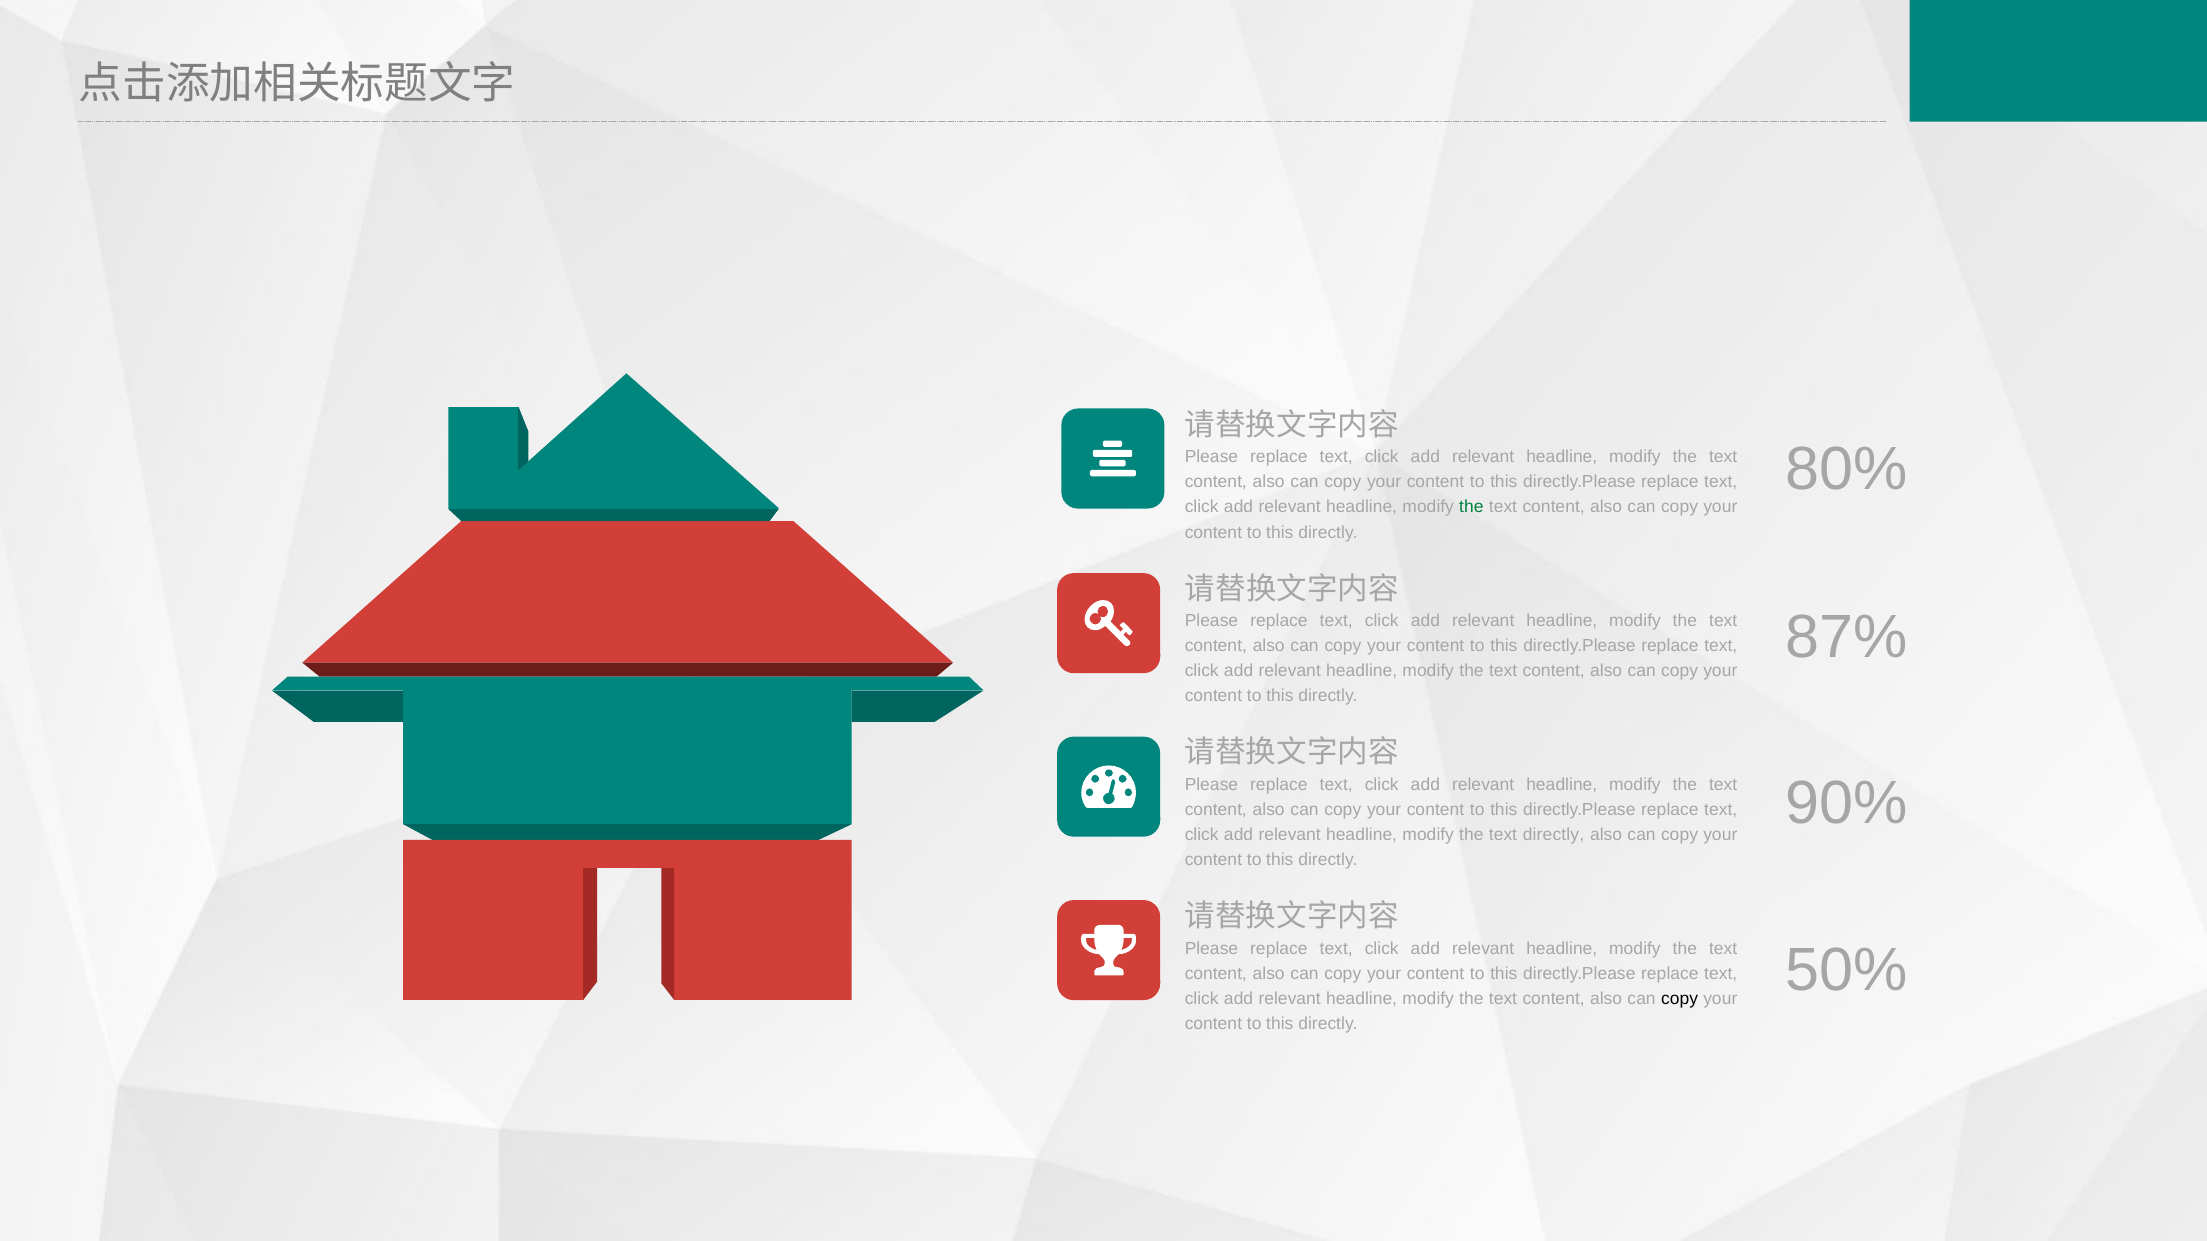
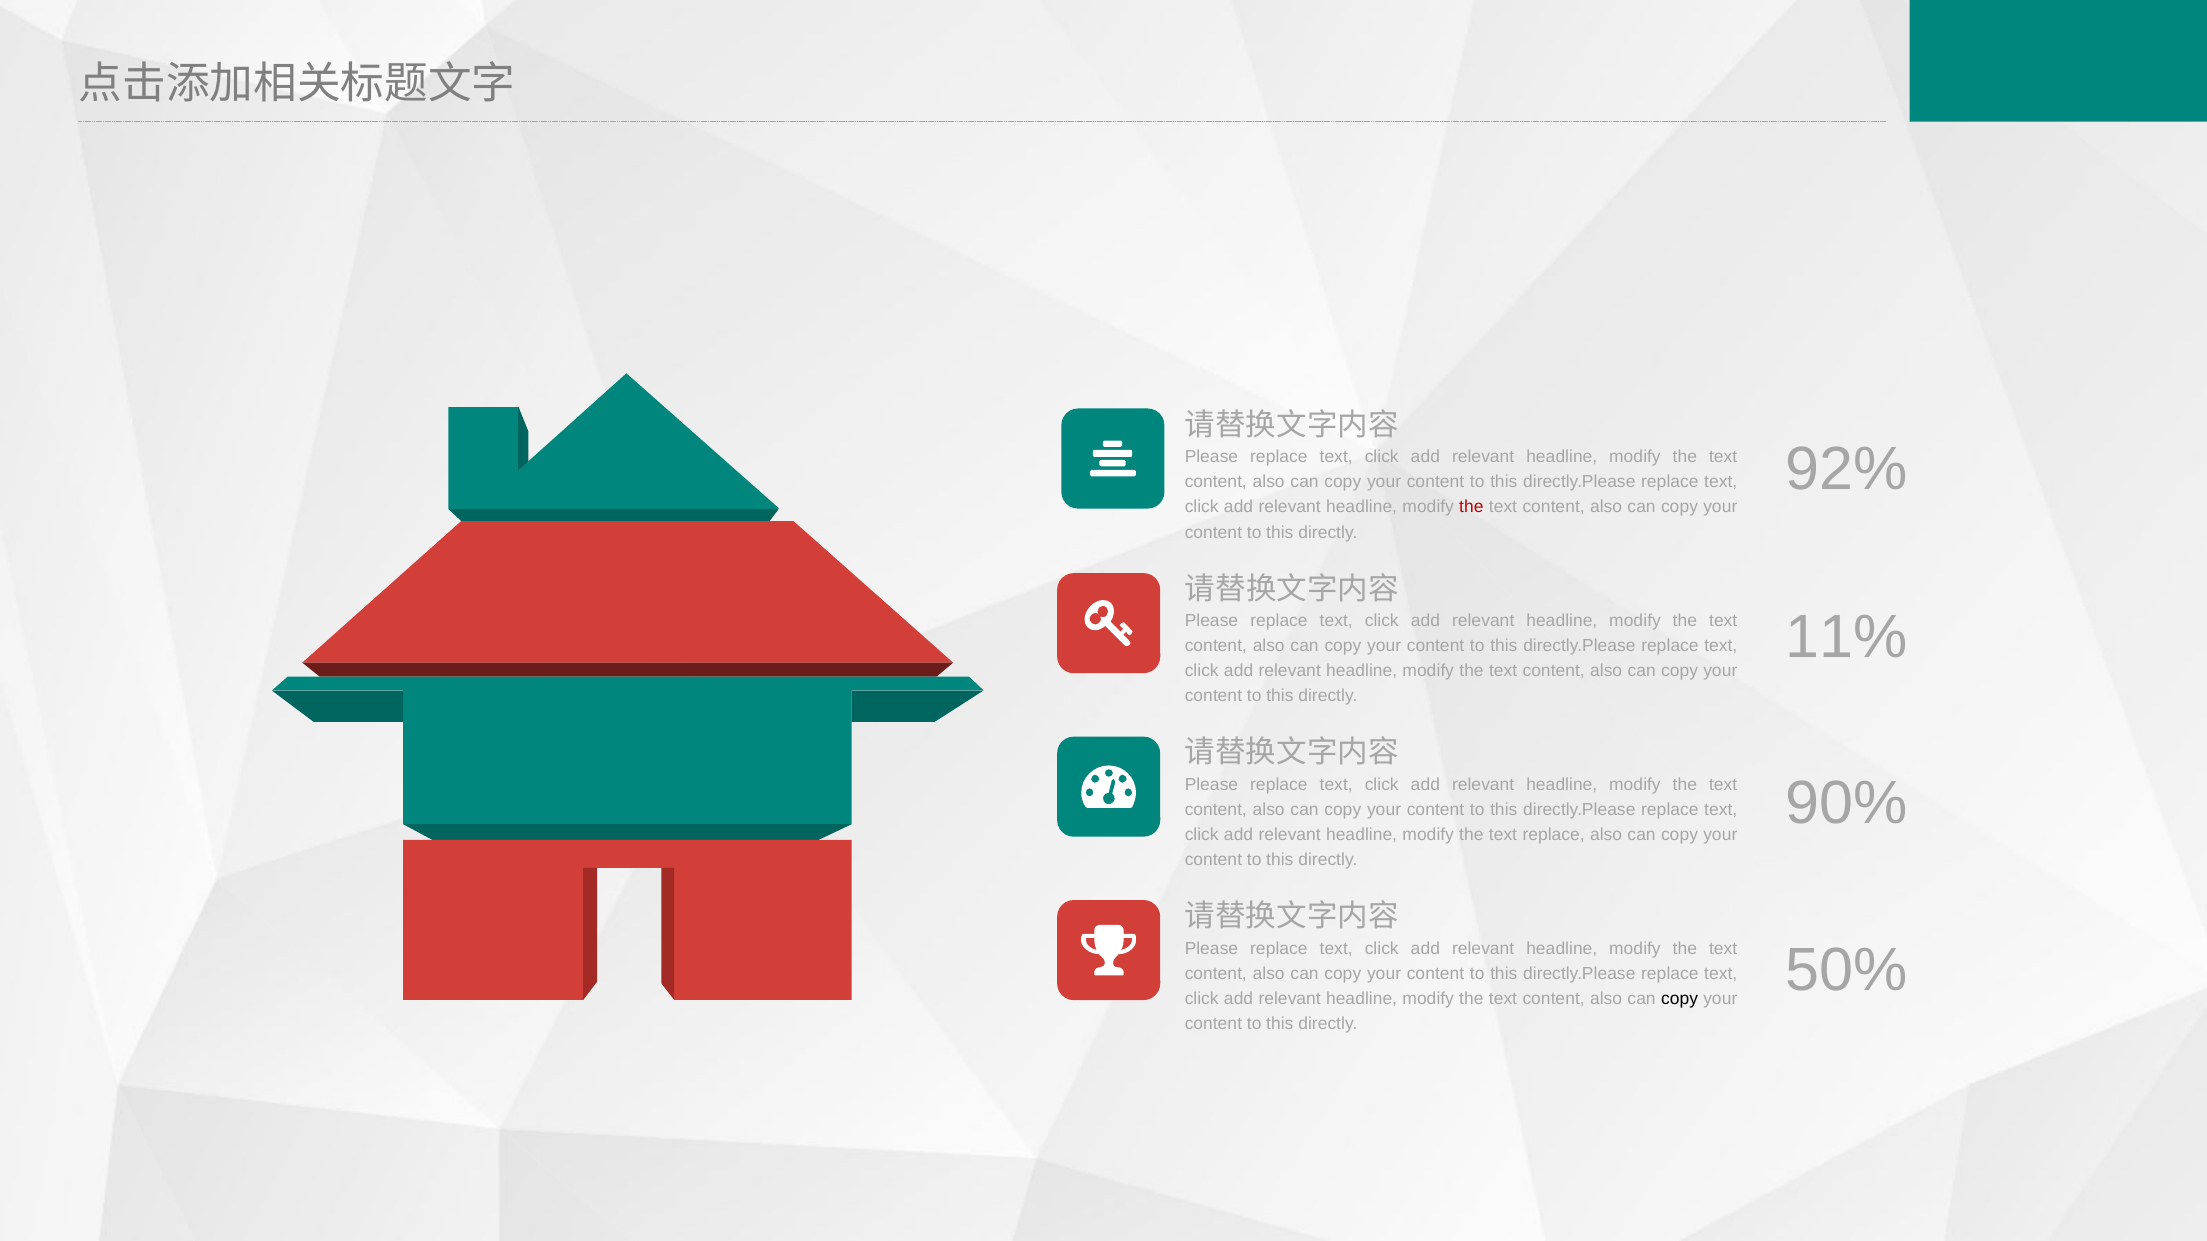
80%: 80% -> 92% (1847, 469)
the colour: green -> red (1471, 507)
87%: 87% -> 11% (1847, 637)
text directly: directly -> replace (1554, 835)
